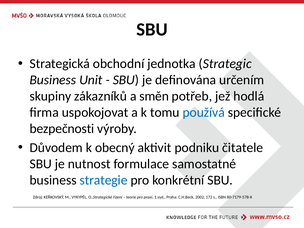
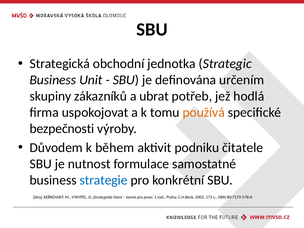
směn: směn -> ubrat (154, 96)
používá colour: blue -> orange (204, 112)
obecný: obecný -> během (115, 148)
